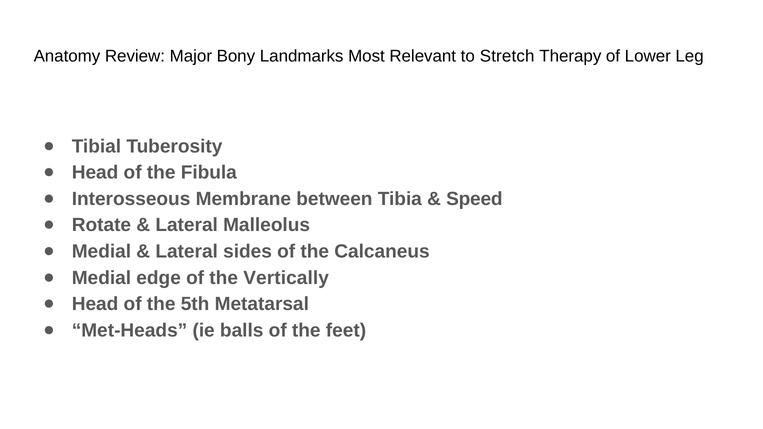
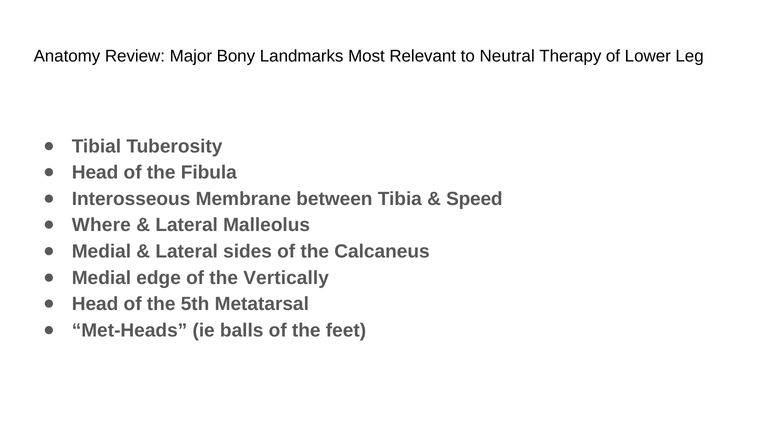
Stretch: Stretch -> Neutral (507, 56)
Rotate: Rotate -> Where (101, 225)
